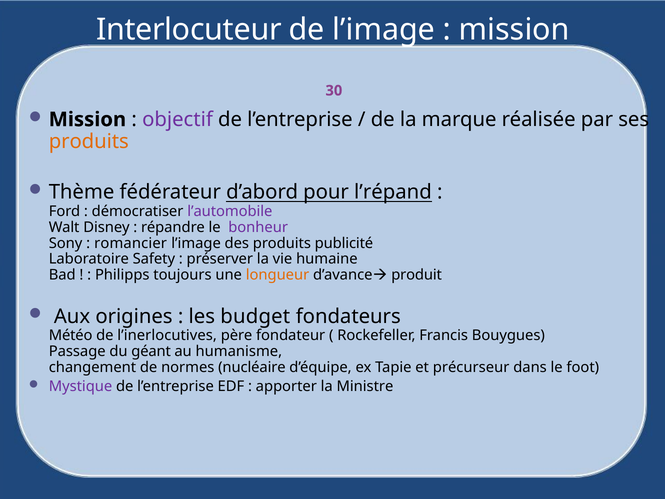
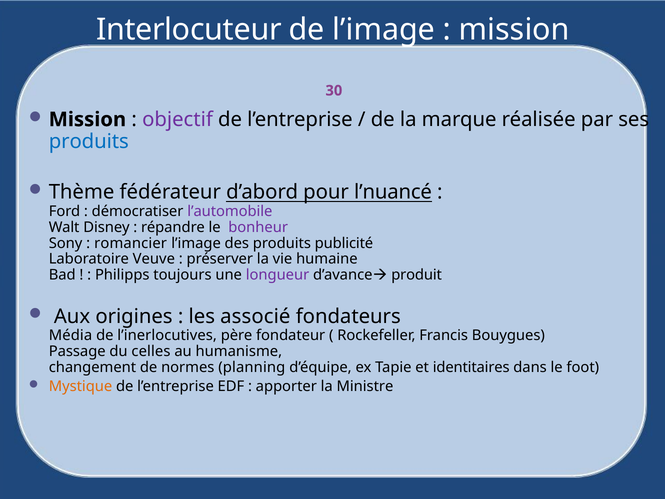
produits colour: orange -> blue (89, 141)
l’répand: l’répand -> l’nuancé (393, 192)
Safety: Safety -> Veuve (154, 259)
longueur colour: orange -> purple (277, 275)
budget: budget -> associé (255, 316)
Météo: Météo -> Média (70, 335)
géant: géant -> celles (151, 351)
nucléaire: nucléaire -> planning (252, 367)
précurseur: précurseur -> identitaires (471, 367)
Mystique colour: purple -> orange (81, 386)
